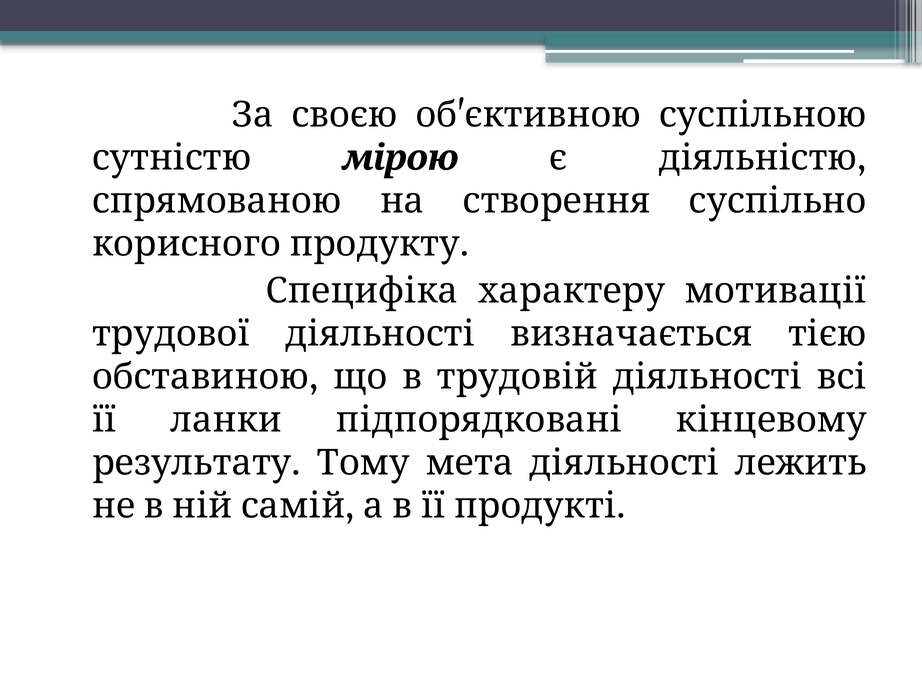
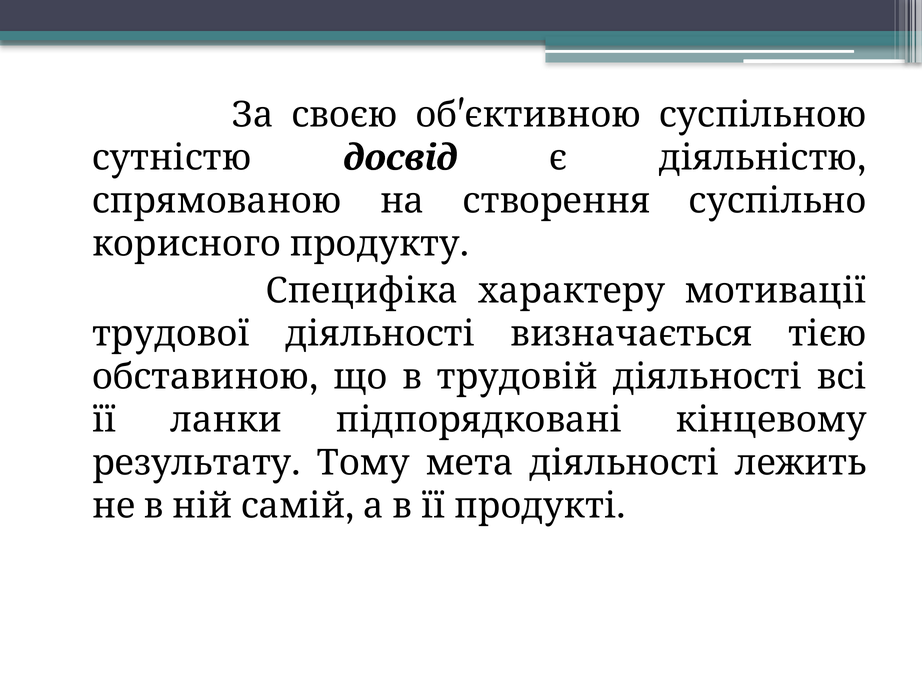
мірою: мірою -> досвід (401, 158)
